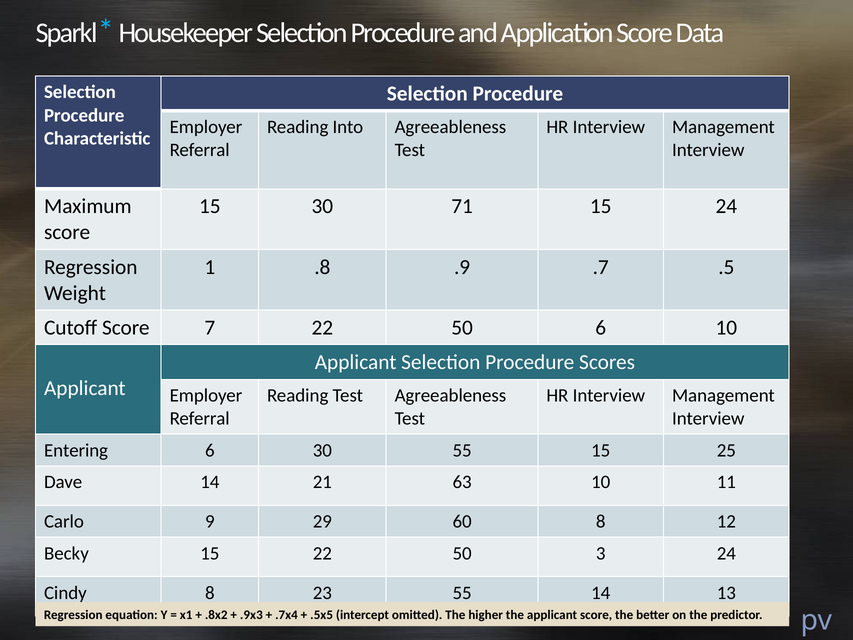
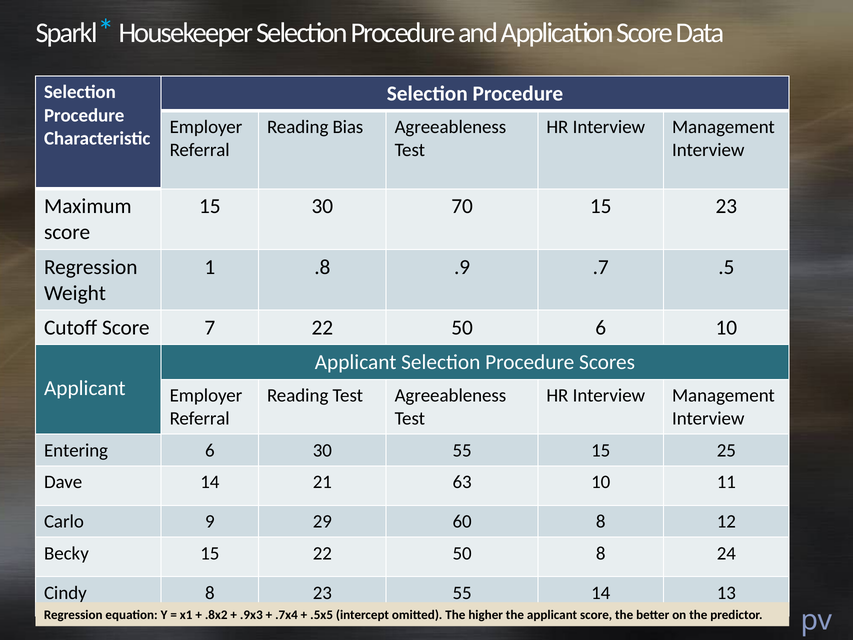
Into: Into -> Bias (348, 127)
71: 71 -> 70 (462, 206)
15 24: 24 -> 23 (726, 206)
50 3: 3 -> 8 (601, 553)
